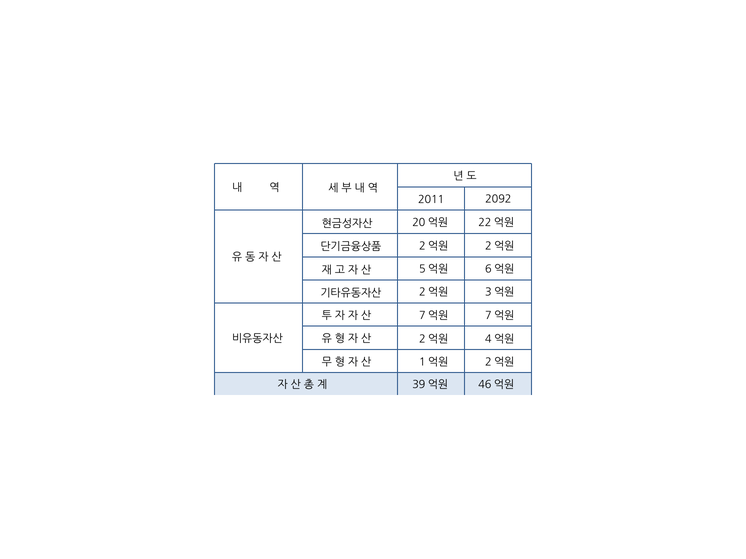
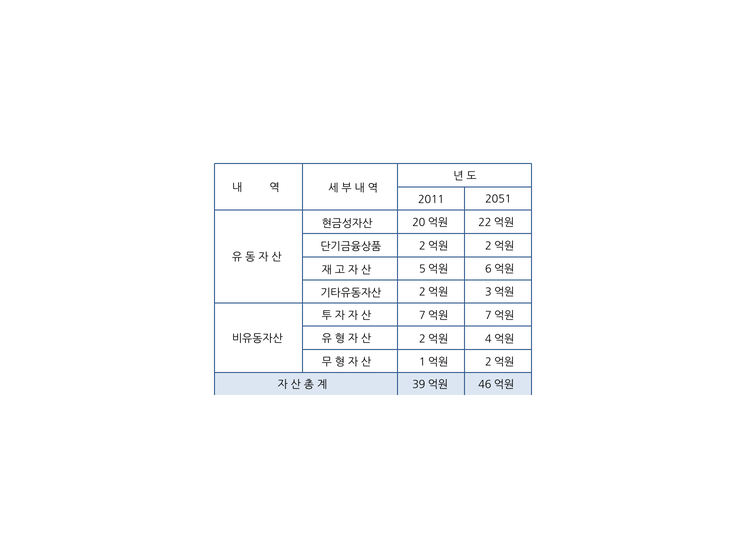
2092: 2092 -> 2051 (498, 199)
